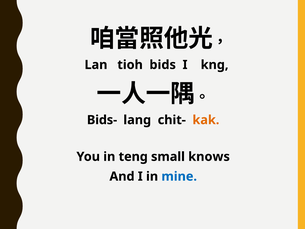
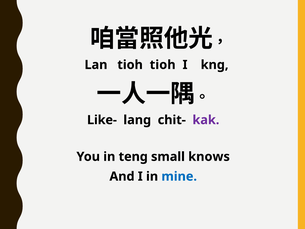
tioh bids: bids -> tioh (163, 65)
Bids-: Bids- -> Like- (102, 120)
kak colour: orange -> purple (206, 120)
